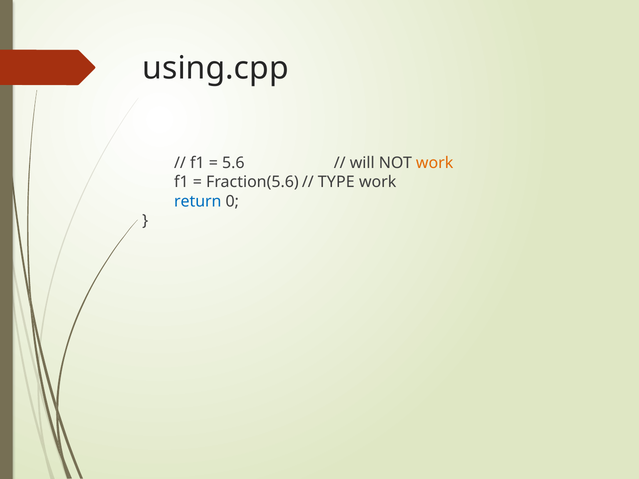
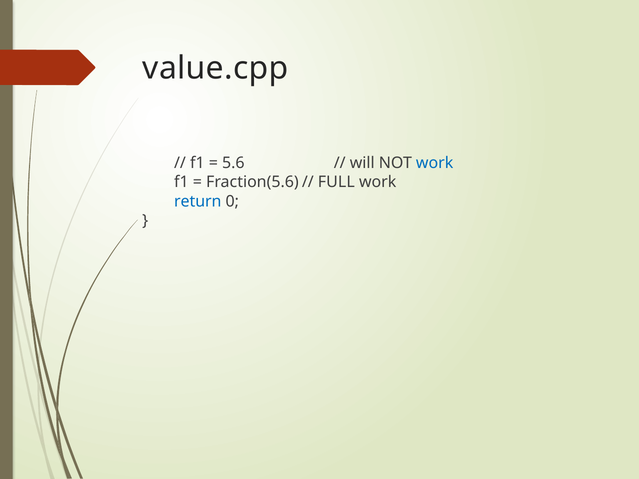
using.cpp: using.cpp -> value.cpp (215, 68)
work colour: orange -> blue (435, 163)
TYPE: TYPE -> FULL (336, 182)
